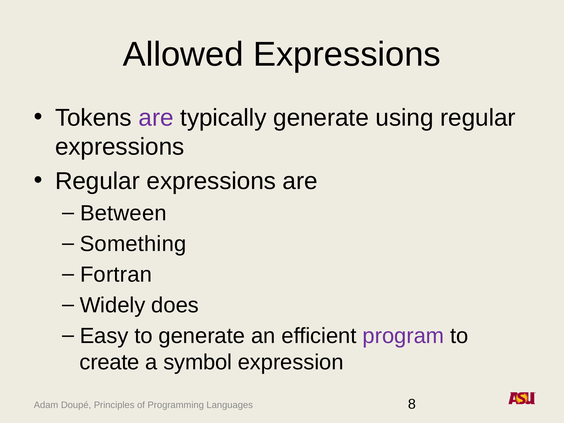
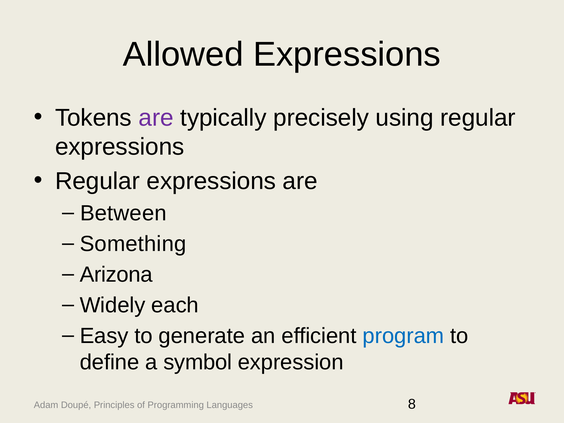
typically generate: generate -> precisely (321, 118)
Fortran: Fortran -> Arizona (116, 275)
does: does -> each (175, 305)
program colour: purple -> blue (403, 336)
create: create -> define (109, 362)
